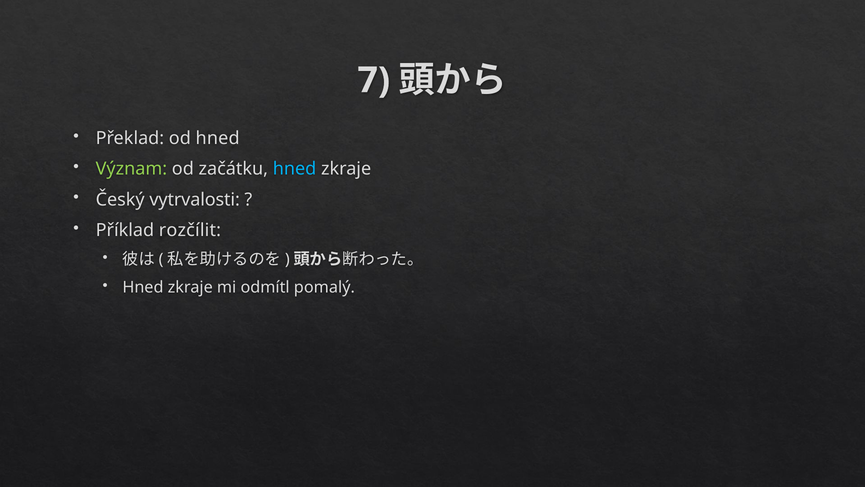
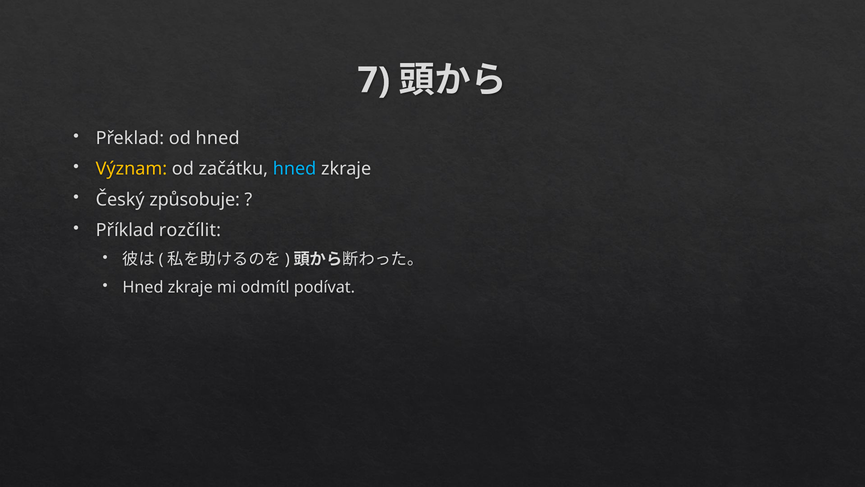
Význam colour: light green -> yellow (131, 169)
vytrvalosti: vytrvalosti -> způsobuje (195, 200)
pomalý: pomalý -> podívat (324, 287)
